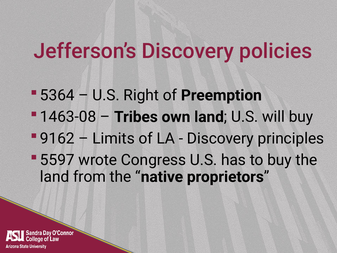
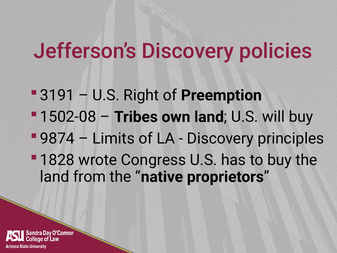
5364: 5364 -> 3191 (57, 95)
1463-08: 1463-08 -> 1502-08 (68, 117)
9162: 9162 -> 9874 (57, 138)
5597: 5597 -> 1828 (57, 160)
